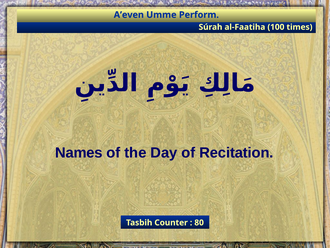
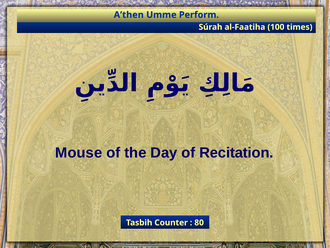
A’even: A’even -> A’then (129, 15)
Names: Names -> Mouse (79, 152)
